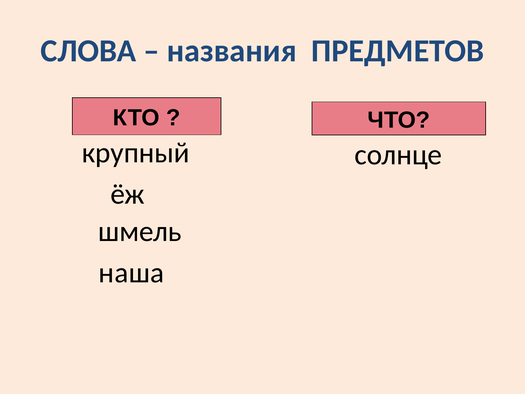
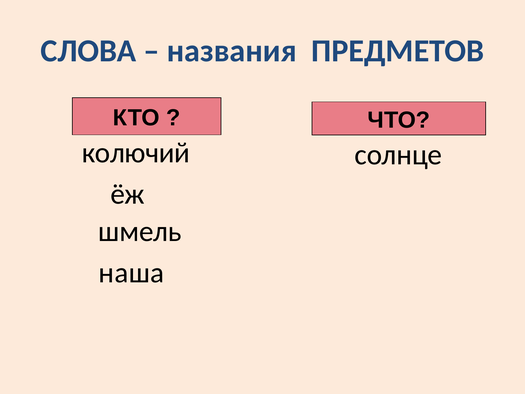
крупный: крупный -> колючий (136, 153)
